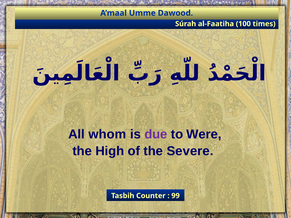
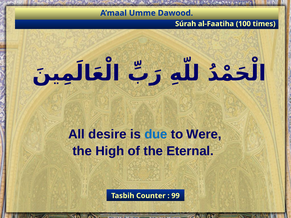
whom: whom -> desire (107, 134)
due colour: purple -> blue (156, 134)
Severe: Severe -> Eternal (190, 151)
